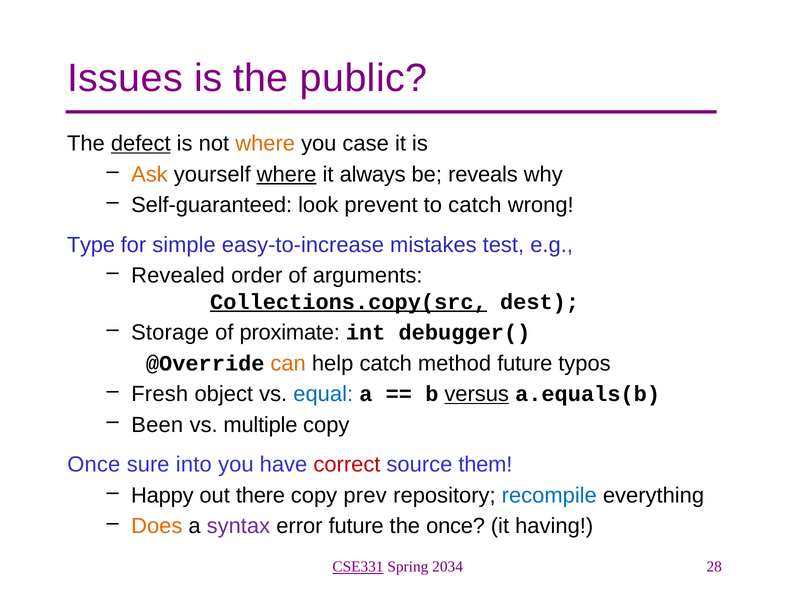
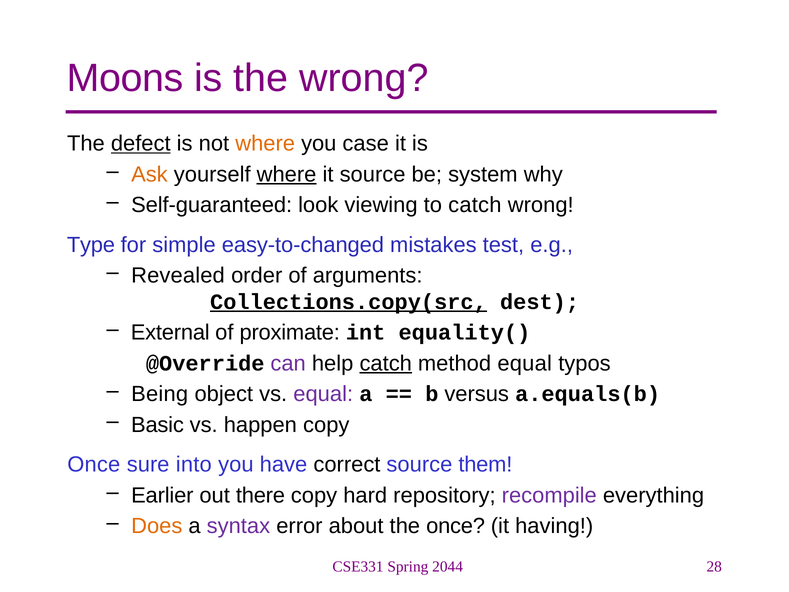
Issues: Issues -> Moons (125, 78)
the public: public -> wrong (364, 78)
it always: always -> source (373, 174)
reveals: reveals -> system (483, 174)
prevent: prevent -> viewing (381, 205)
easy-to-increase: easy-to-increase -> easy-to-changed (303, 245)
Storage: Storage -> External (170, 333)
debugger(: debugger( -> equality( (464, 333)
can colour: orange -> purple (288, 363)
catch underline: none -> present (386, 363)
method future: future -> equal (525, 363)
Fresh: Fresh -> Being (160, 394)
equal colour: blue -> purple (323, 394)
versus underline: present -> none (477, 394)
Been: Been -> Basic (157, 425)
multiple: multiple -> happen (260, 425)
correct colour: red -> black (347, 464)
Happy: Happy -> Earlier (162, 495)
prev: prev -> hard (365, 495)
recompile colour: blue -> purple (549, 495)
error future: future -> about (356, 526)
CSE331 underline: present -> none (358, 567)
2034: 2034 -> 2044 (448, 567)
